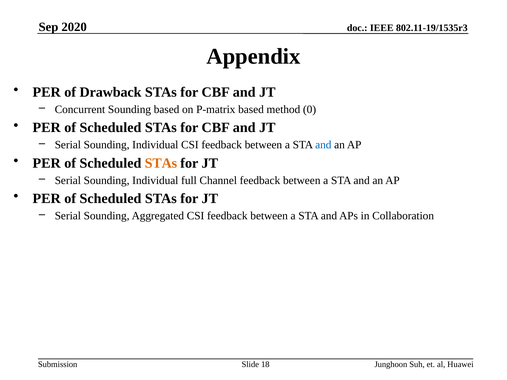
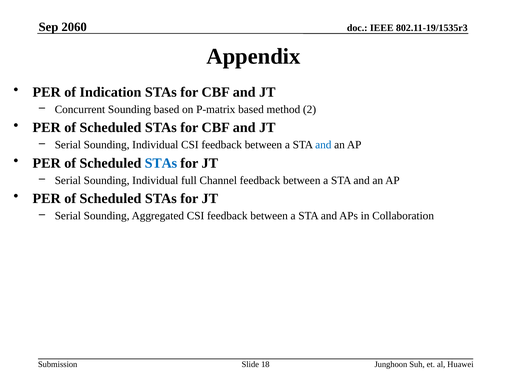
2020: 2020 -> 2060 (74, 27)
Drawback: Drawback -> Indication (110, 92)
0: 0 -> 2 (310, 110)
STAs colour: orange -> blue (161, 163)
